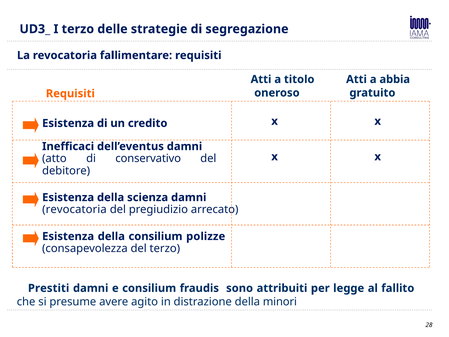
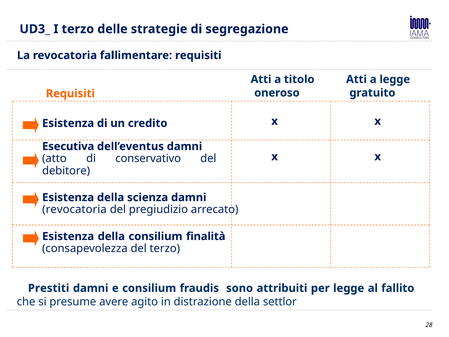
a abbia: abbia -> legge (395, 79)
Inefficaci: Inefficaci -> Esecutiva (68, 146)
polizze: polizze -> finalità (206, 236)
minori: minori -> settlor (280, 301)
